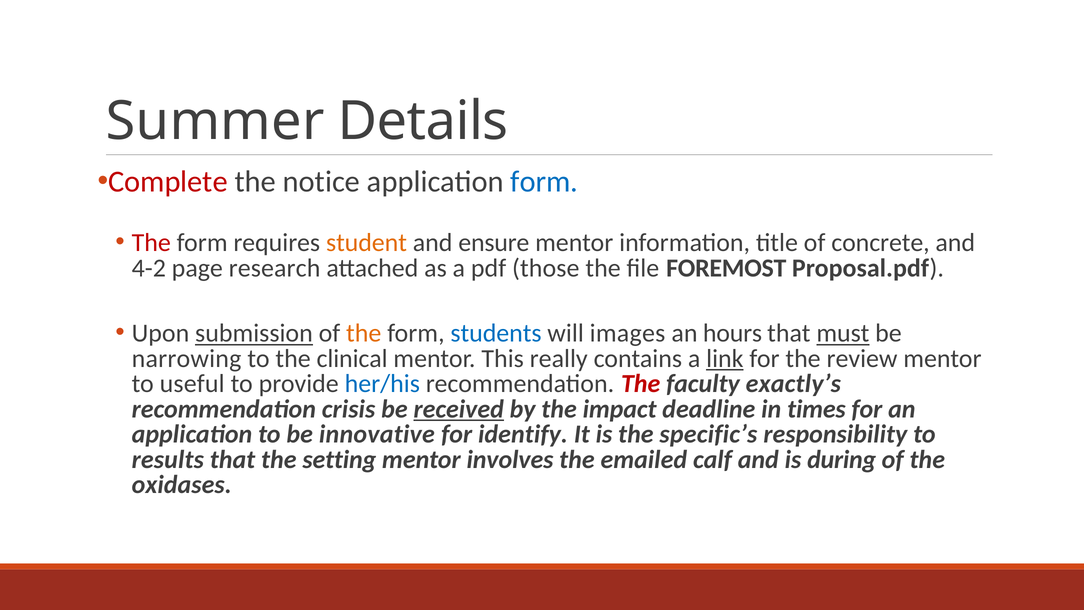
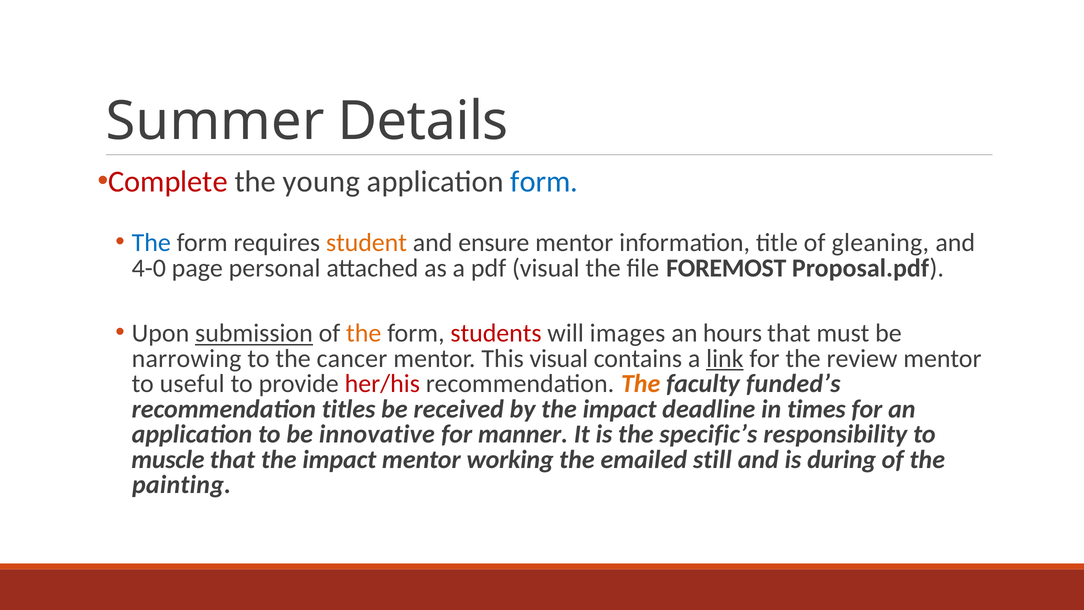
notice: notice -> young (321, 182)
The colour: red -> blue (151, 243)
concrete: concrete -> gleaning (880, 243)
4-2: 4-2 -> 4-0 (149, 268)
research: research -> personal (275, 268)
pdf those: those -> visual (546, 268)
students colour: blue -> red (496, 333)
must underline: present -> none (843, 333)
clinical: clinical -> cancer (352, 358)
This really: really -> visual (559, 358)
her/his colour: blue -> red (382, 384)
The colour: red -> orange (641, 384)
exactly’s: exactly’s -> funded’s (793, 384)
crisis: crisis -> titles (349, 409)
received underline: present -> none (459, 409)
identify: identify -> manner (523, 434)
results: results -> muscle (168, 459)
that the setting: setting -> impact (339, 459)
involves: involves -> working (510, 459)
calf: calf -> still (712, 459)
oxidases: oxidases -> painting (182, 485)
